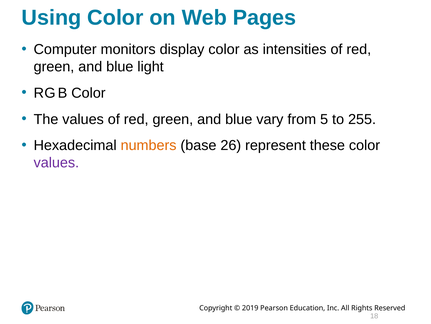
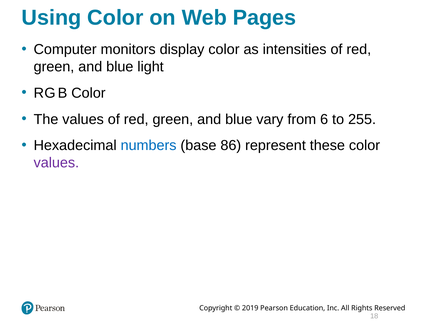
5: 5 -> 6 (324, 119)
numbers colour: orange -> blue (149, 145)
26: 26 -> 86 (231, 145)
